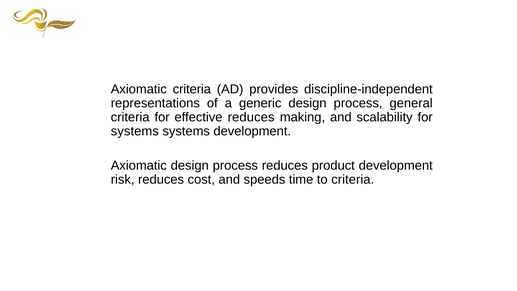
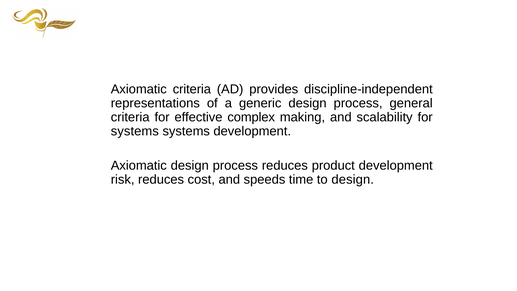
effective reduces: reduces -> complex (251, 117)
to criteria: criteria -> design (353, 179)
